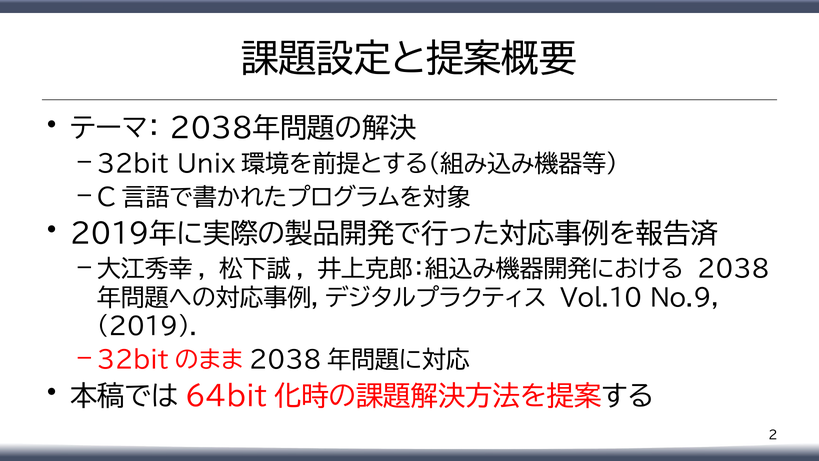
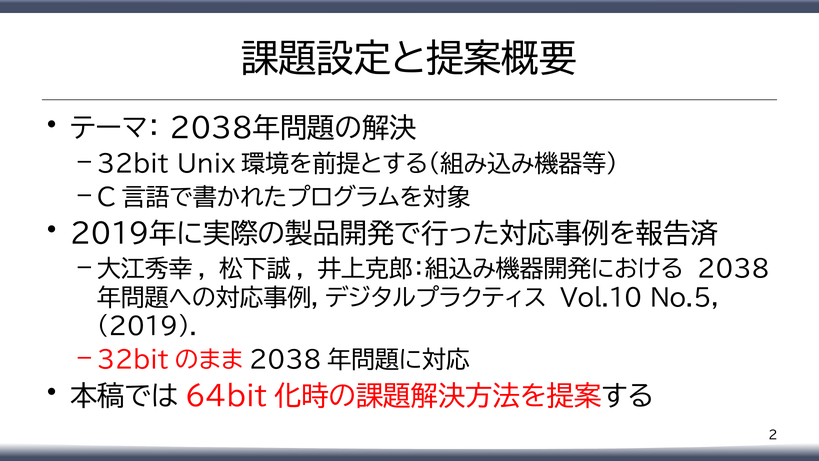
No.9: No.9 -> No.5 (685, 298)
